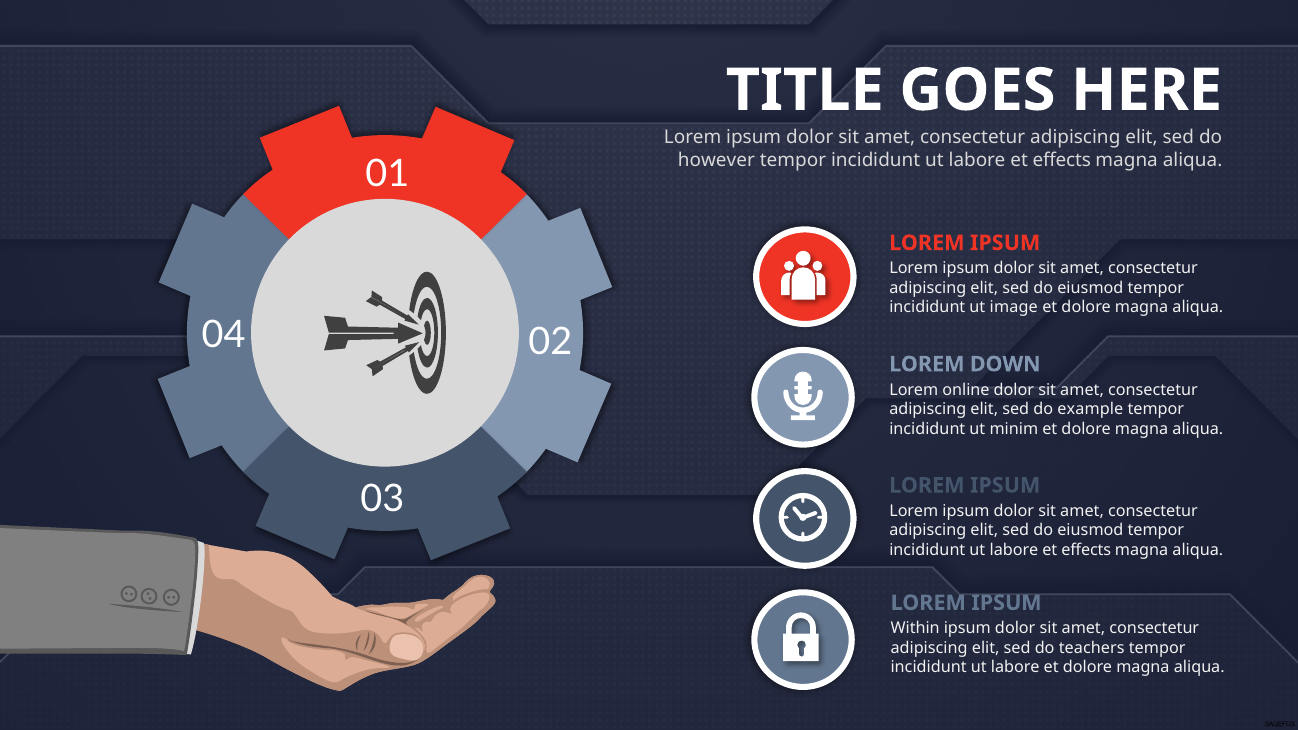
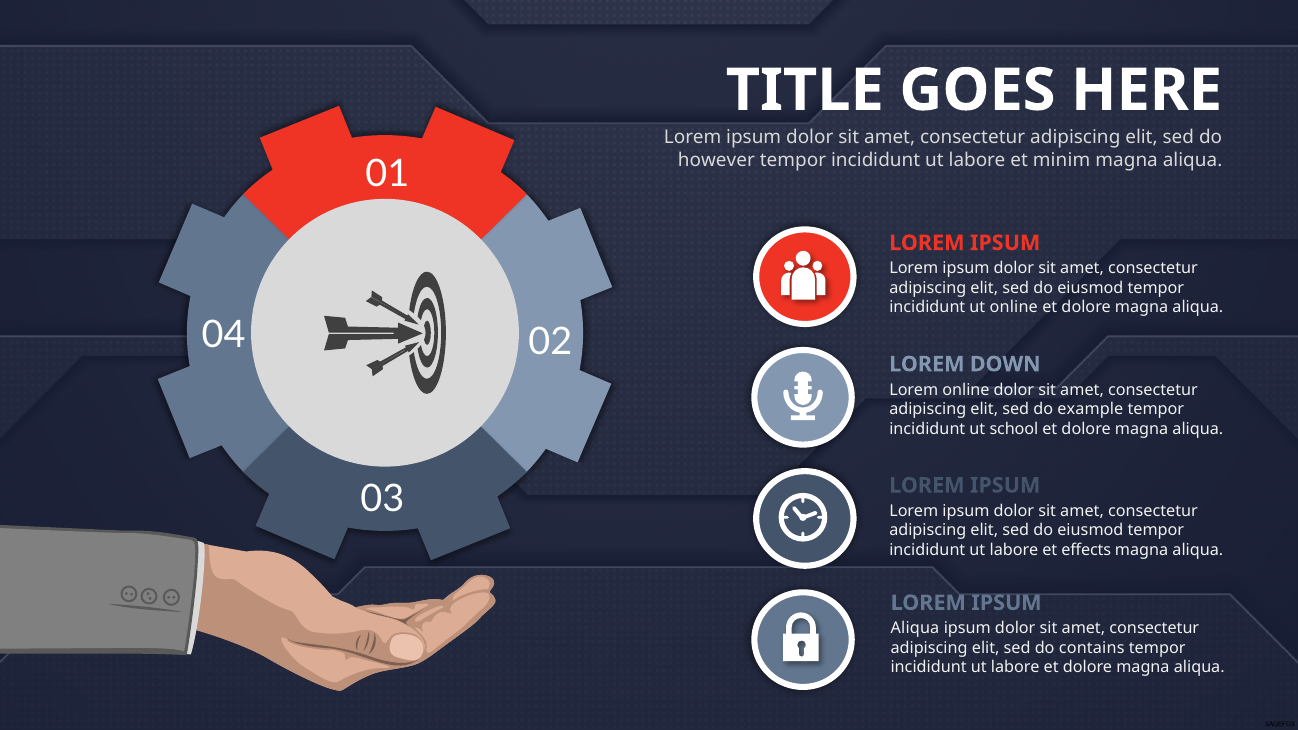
effects: effects -> minim (1062, 160)
ut image: image -> online (1014, 307)
minim: minim -> school (1014, 429)
Within: Within -> Aliqua (915, 628)
teachers: teachers -> contains (1092, 648)
